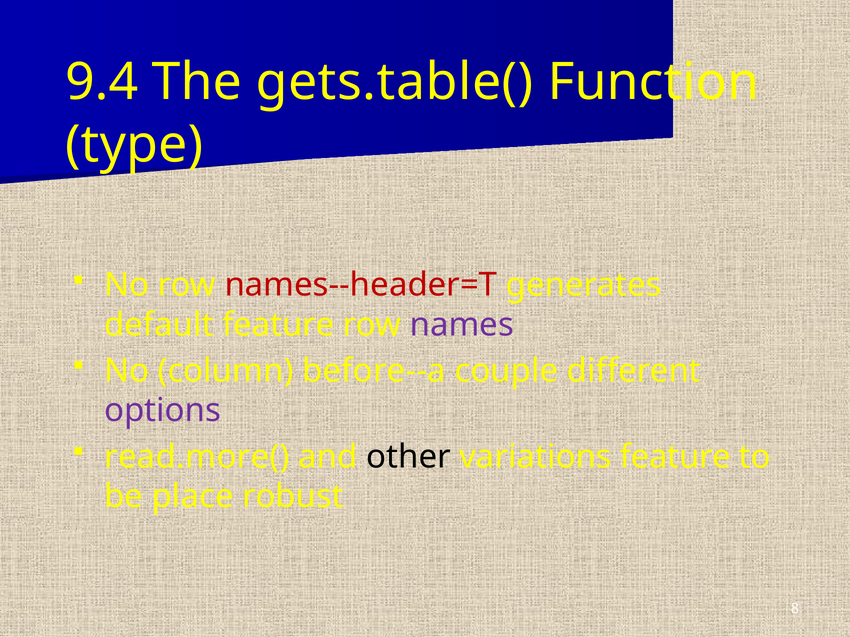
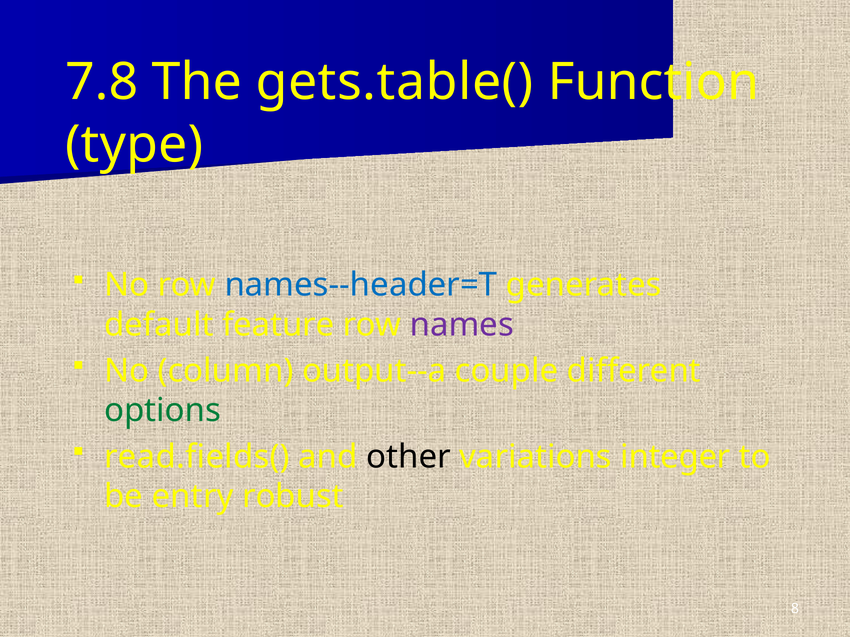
9.4: 9.4 -> 7.8 (102, 82)
names--header=T colour: red -> blue (361, 285)
before--a: before--a -> output--a (374, 371)
options colour: purple -> green (163, 411)
read.more(: read.more( -> read.fields( (197, 457)
variations feature: feature -> integer (675, 457)
place: place -> entry (193, 497)
